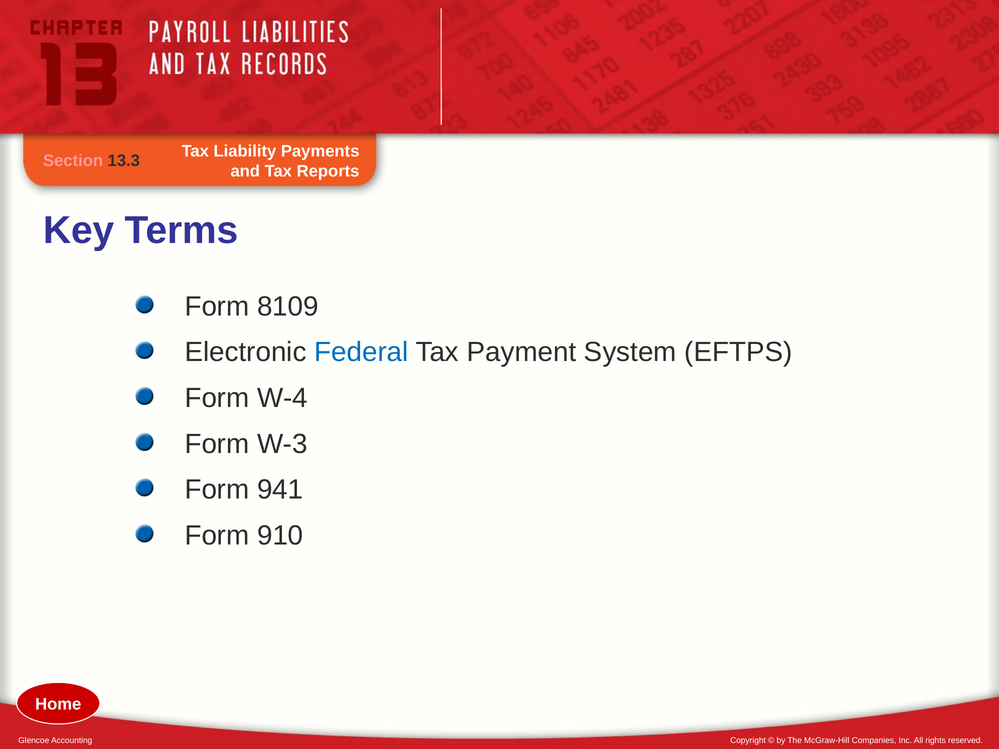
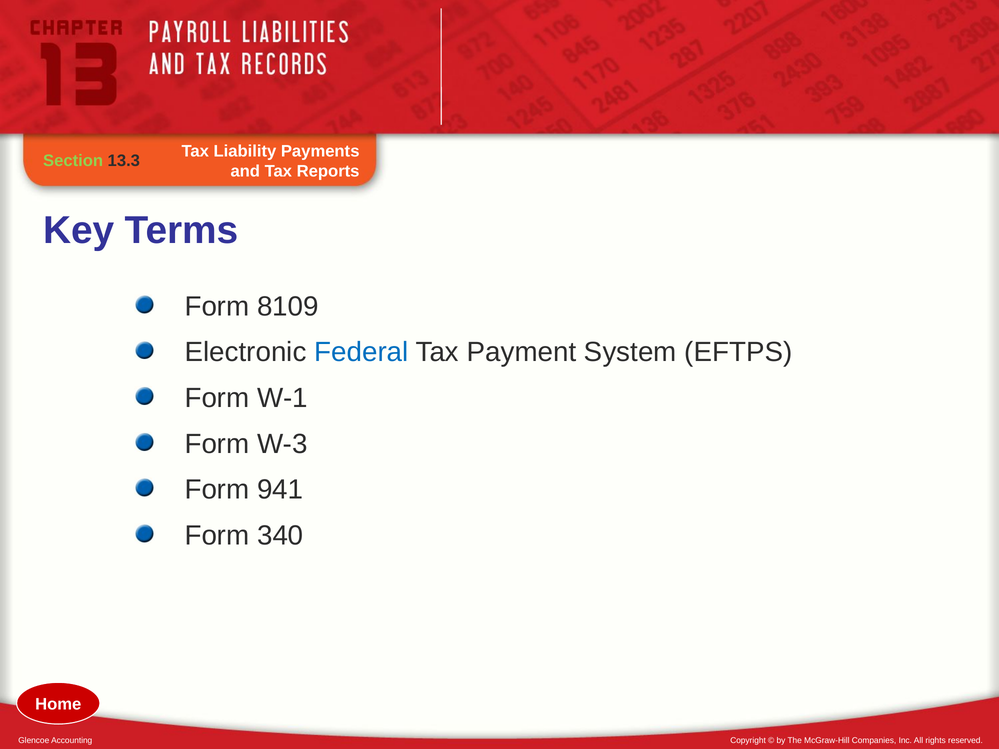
Section colour: pink -> light green (73, 161)
W-4: W-4 -> W-1 (282, 398)
910: 910 -> 340 (280, 536)
